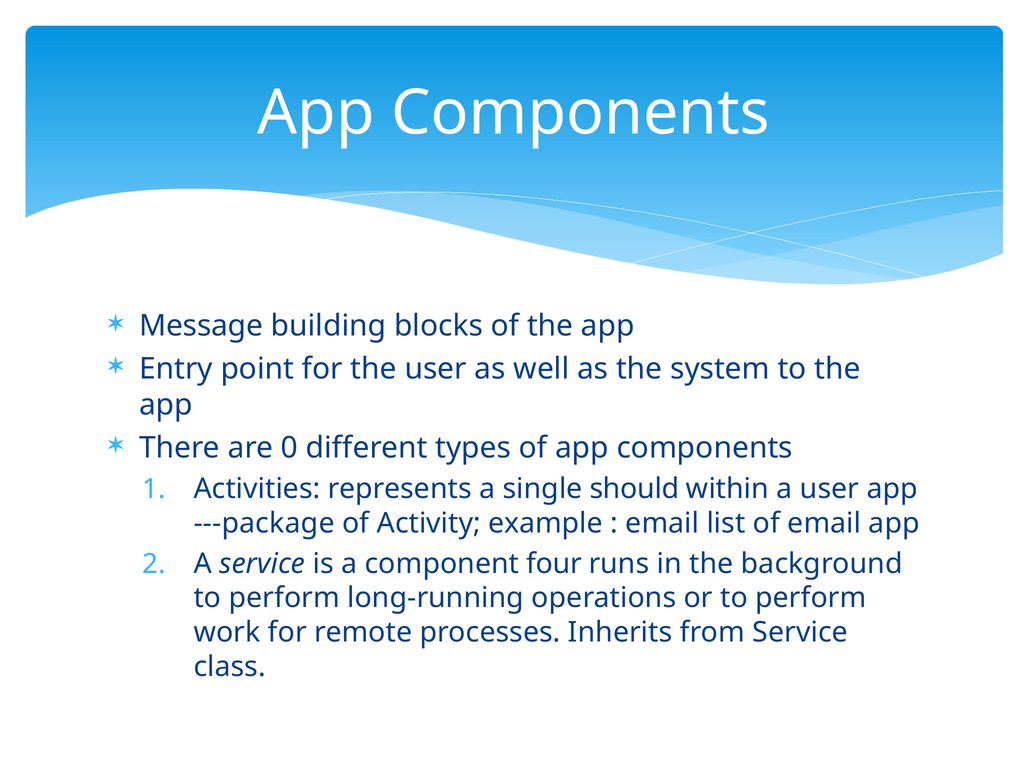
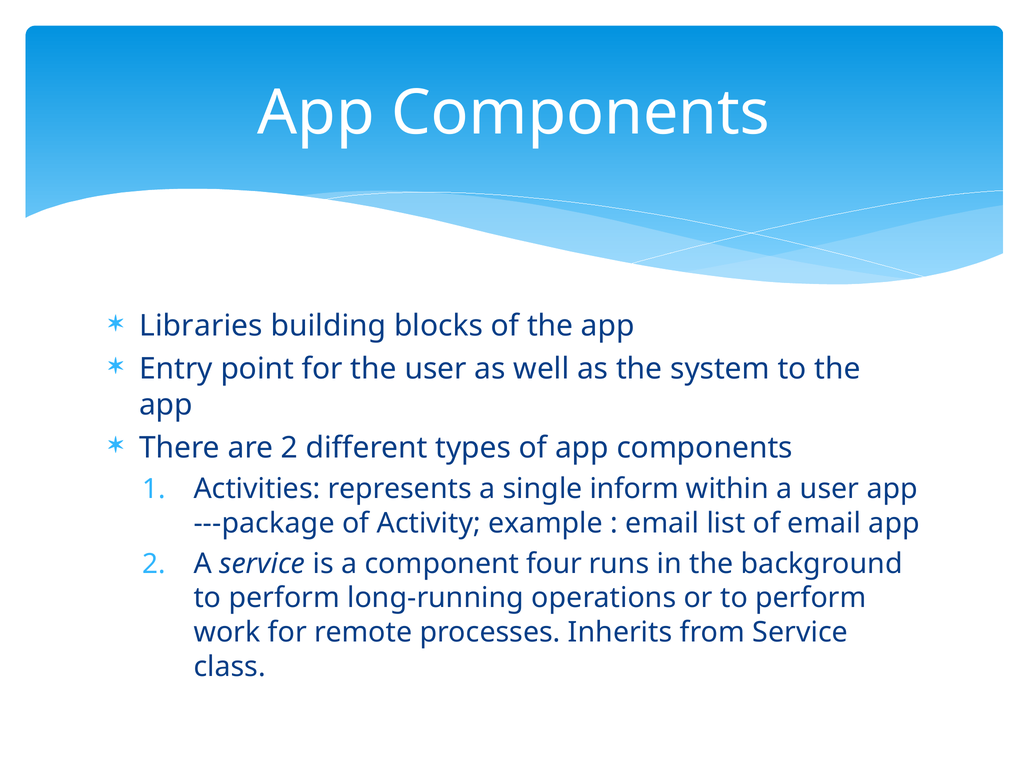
Message: Message -> Libraries (201, 326)
are 0: 0 -> 2 (290, 448)
should: should -> inform (634, 489)
